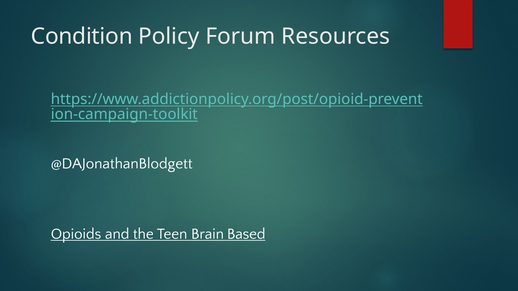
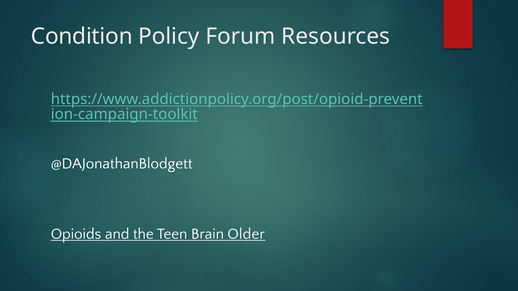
Based: Based -> Older (246, 234)
